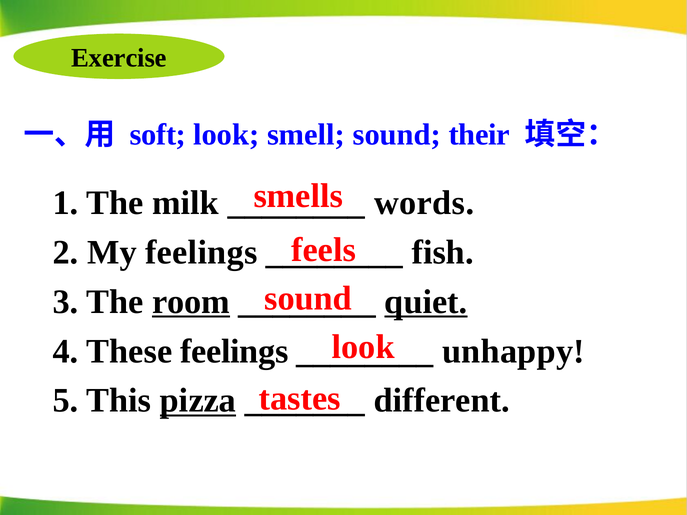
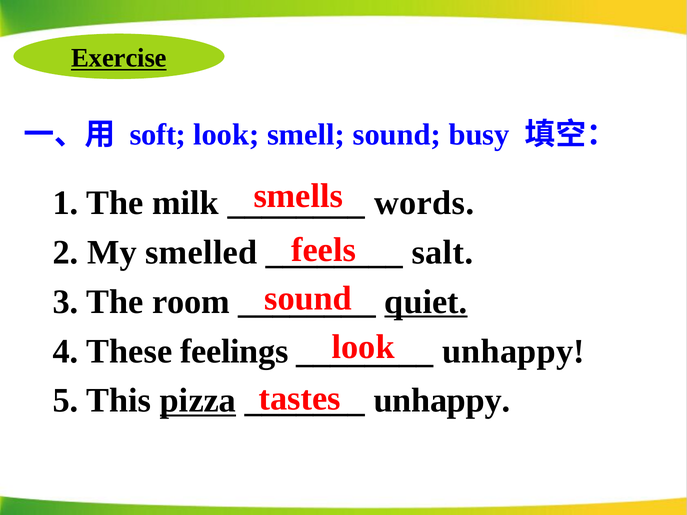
Exercise underline: none -> present (119, 58)
their: their -> busy (479, 135)
My feelings: feelings -> smelled (201, 252)
fish: fish -> salt (442, 252)
room underline: present -> none (191, 302)
different: different -> unhappy (442, 401)
